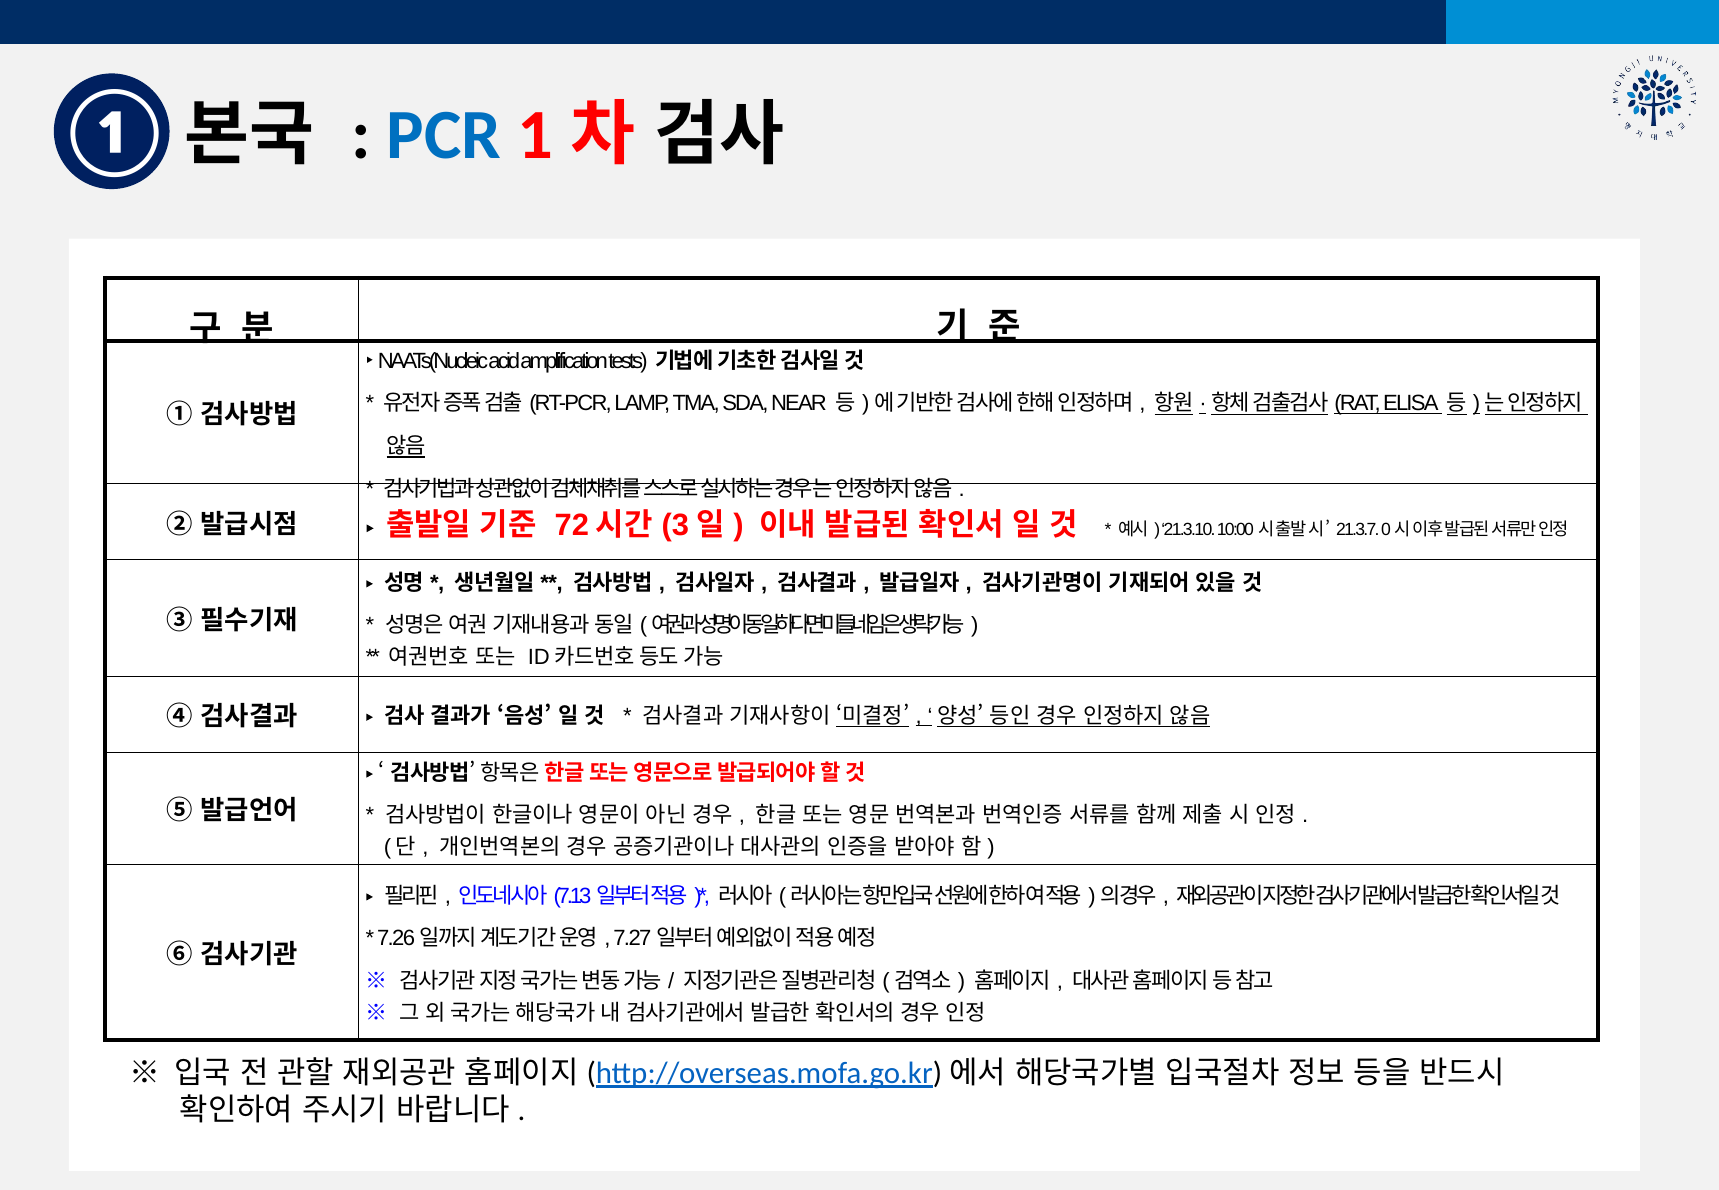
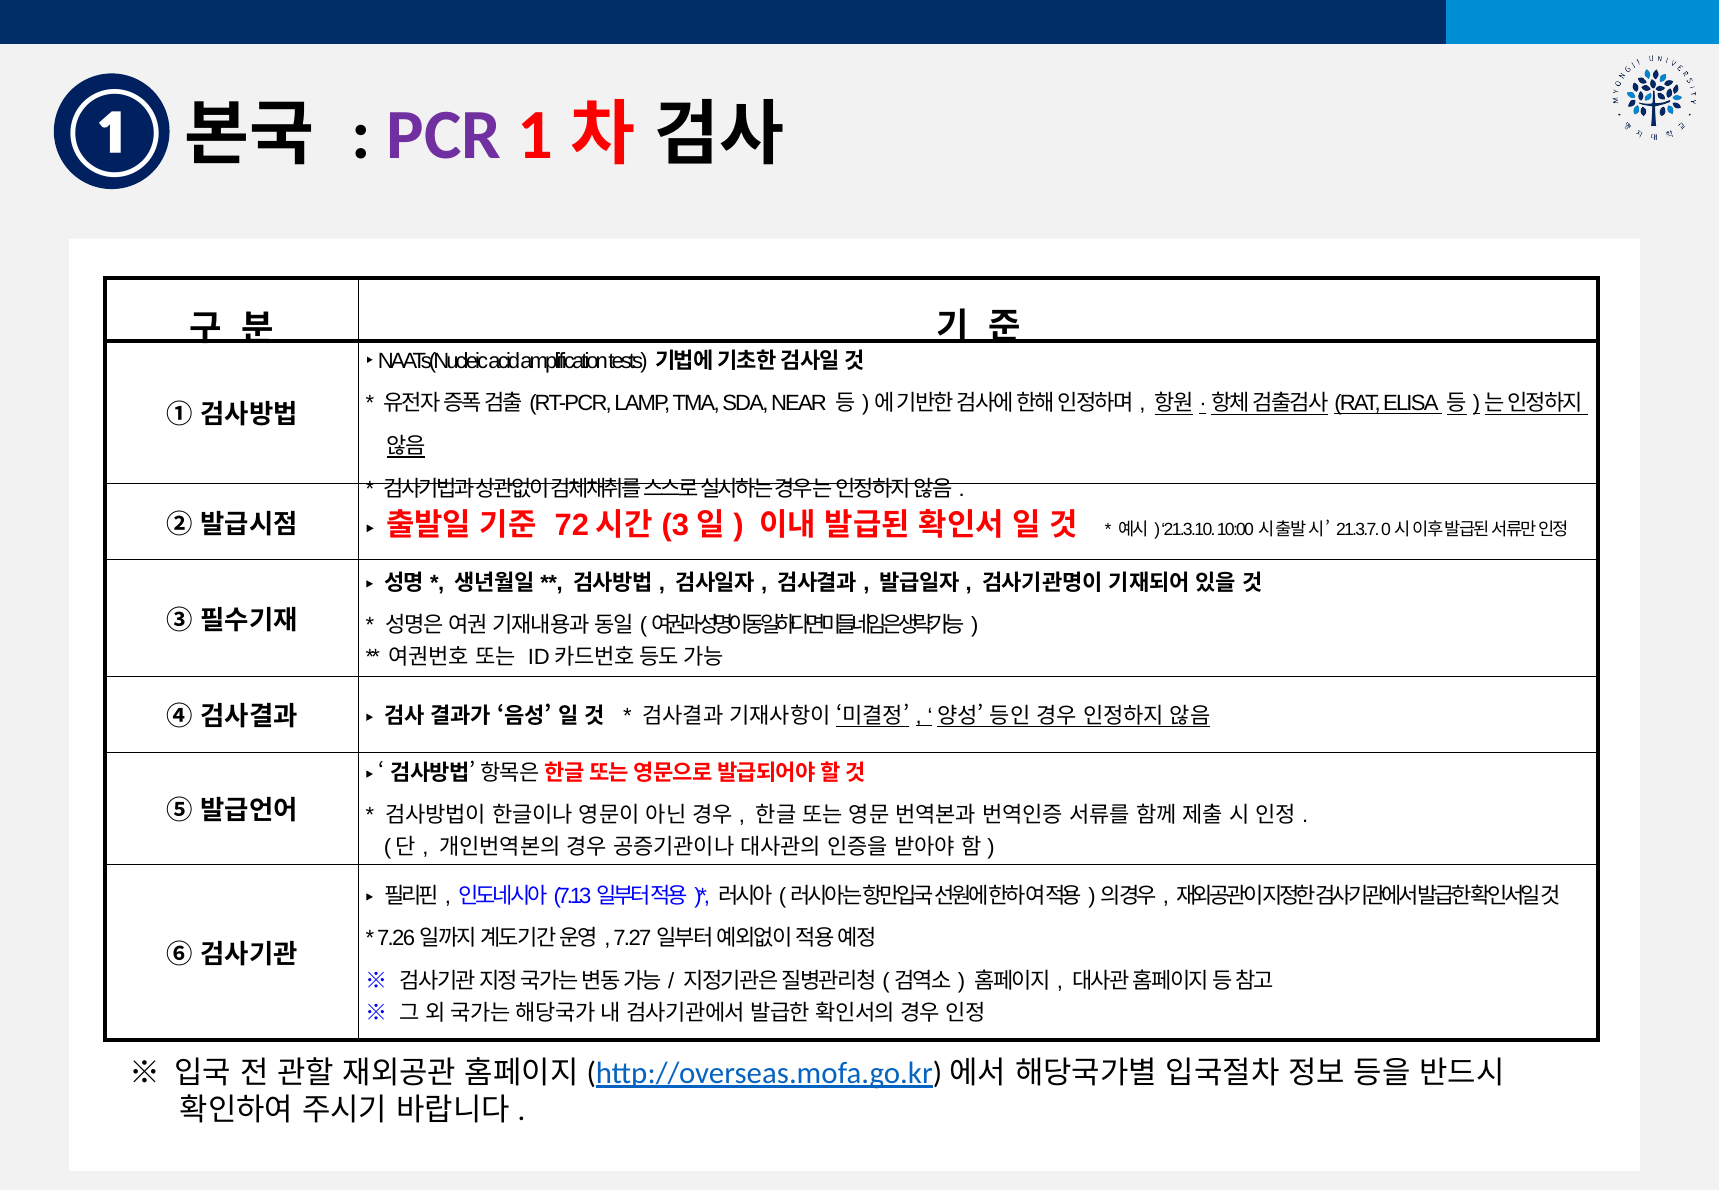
PCR colour: blue -> purple (444, 136)
